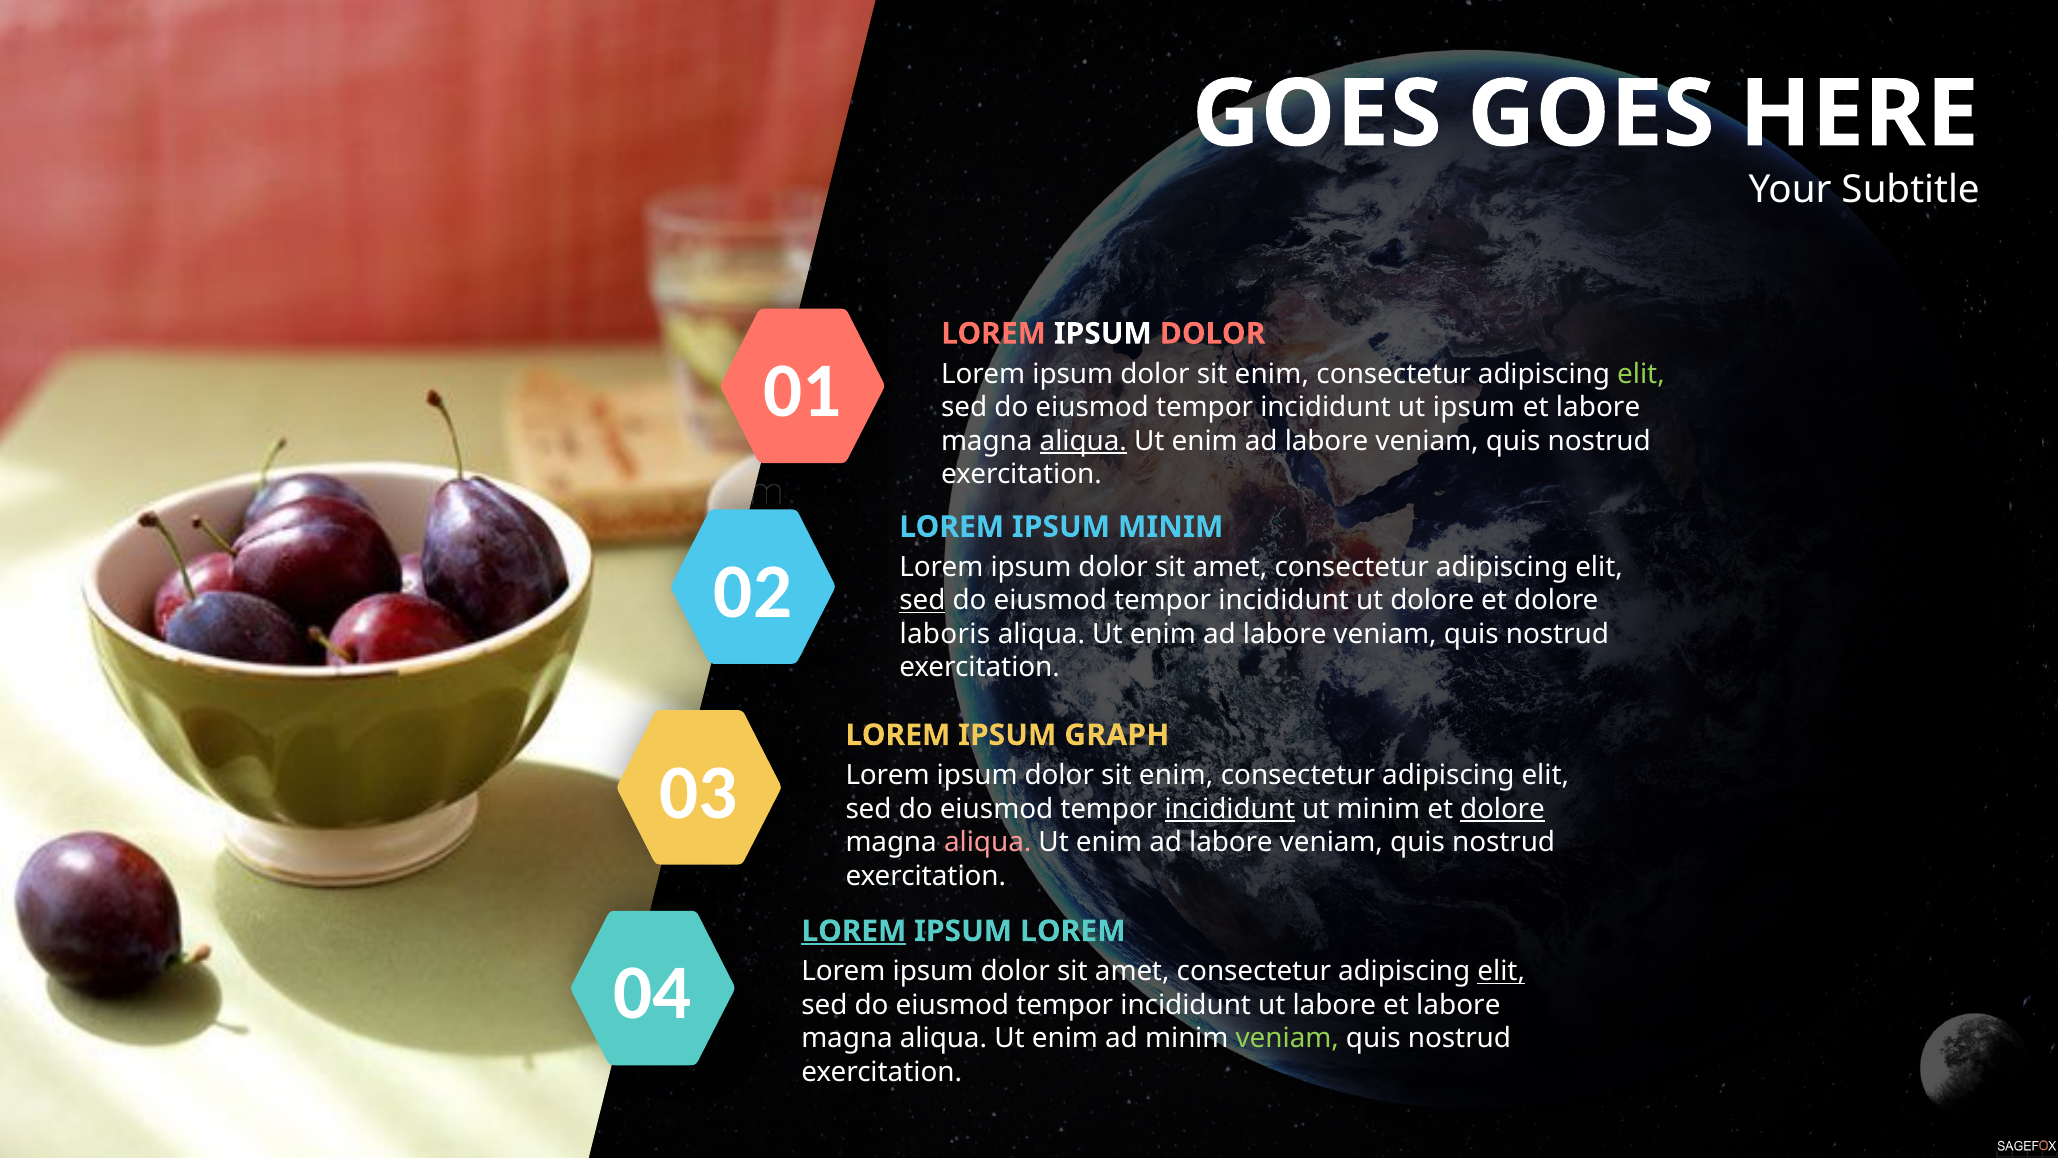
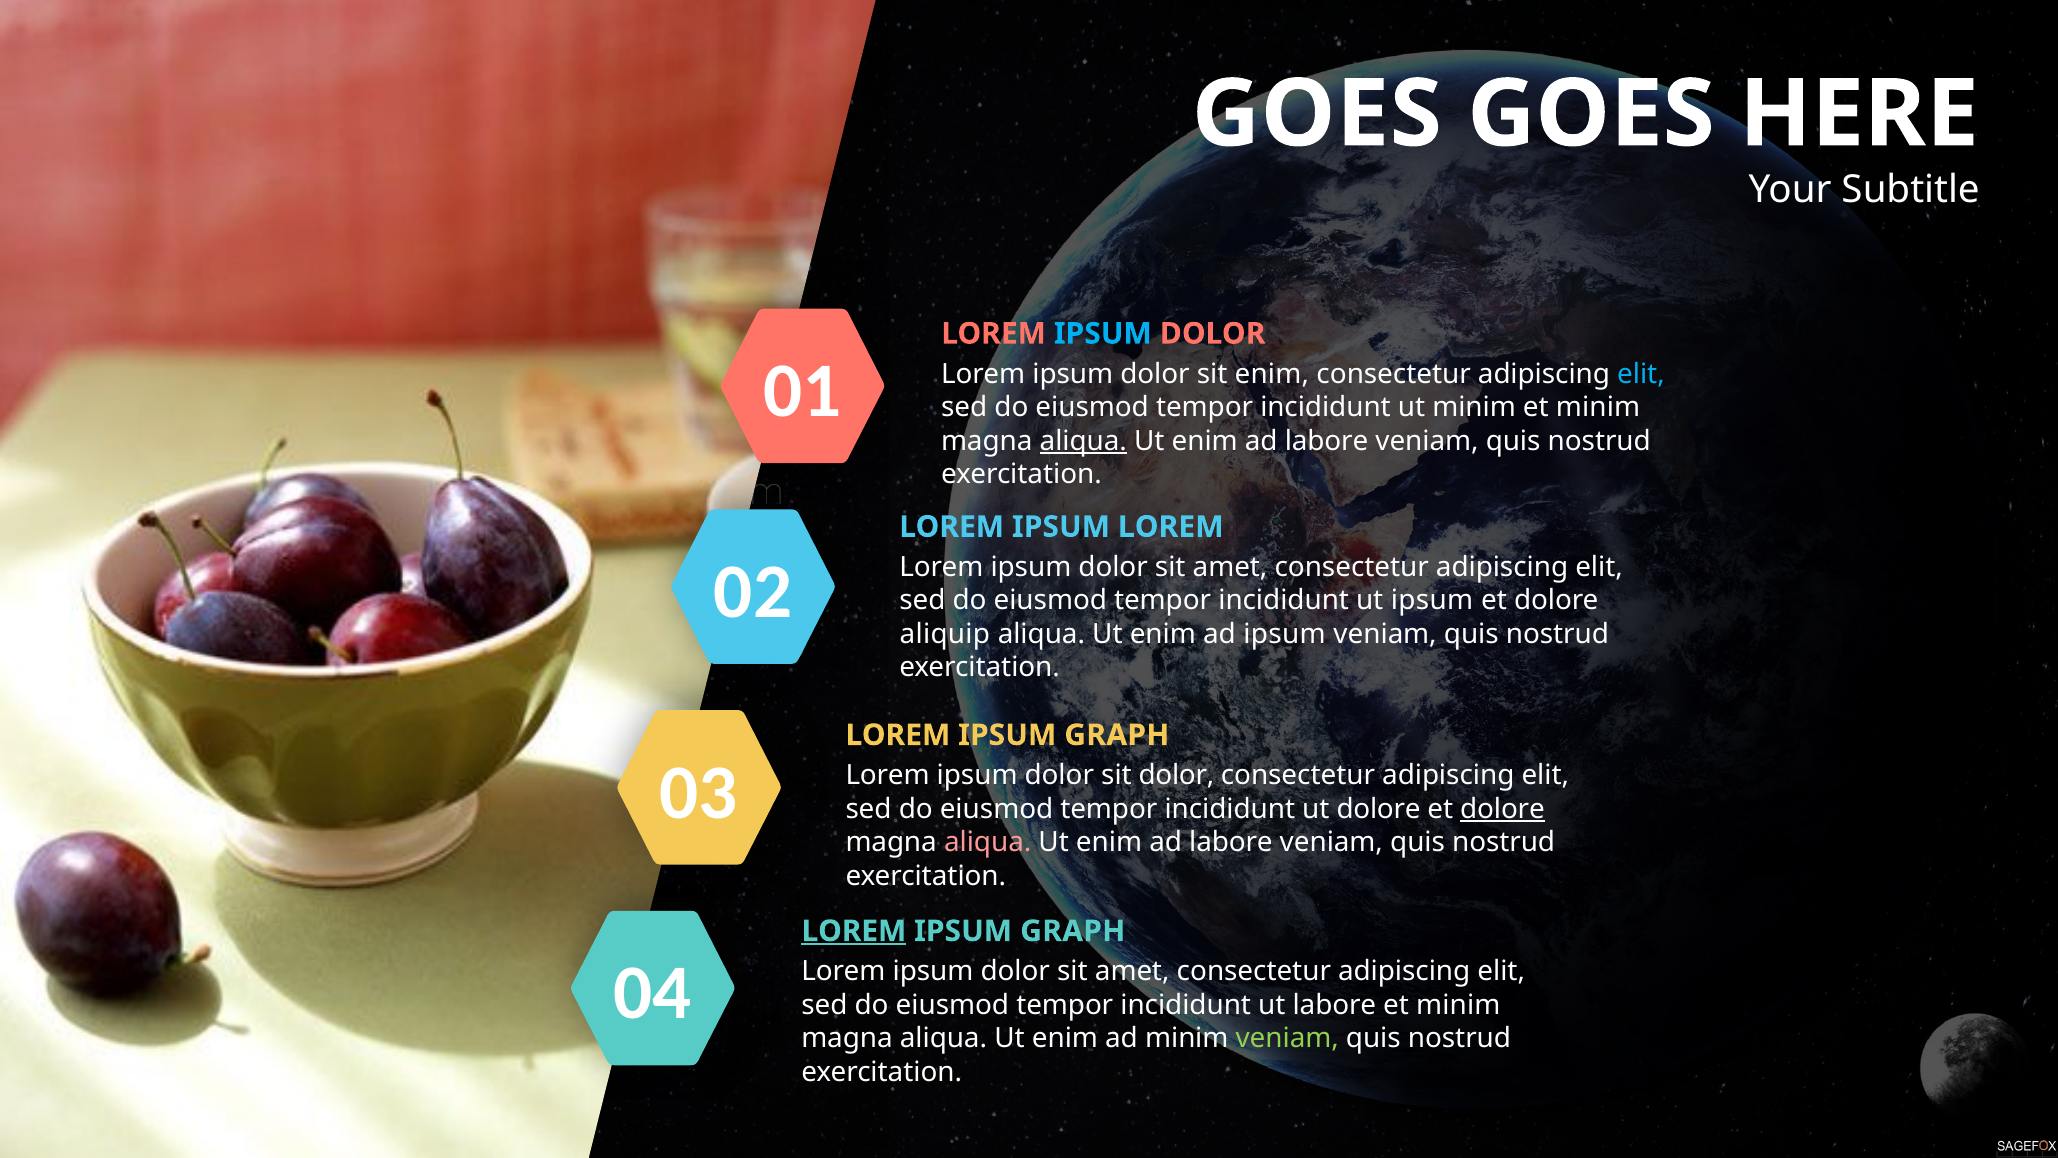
IPSUM colour: white -> light blue (1103, 334)
elit colour: light green -> light blue (1641, 374)
ut ipsum: ipsum -> minim (1474, 407)
labore: labore -> minim (1598, 407)
IPSUM MINIM: MINIM -> LOREM (1171, 527)
sed underline: present -> none (922, 600)
ut dolore: dolore -> ipsum (1432, 600)
laboris: laboris -> aliquip (945, 634)
labore: labore -> ipsum (1285, 634)
enim: enim -> dolor (1176, 775)
incididunt underline: present -> none (1230, 809)
ut minim: minim -> dolore (1379, 809)
LOREM: LOREM -> GRAPH (1073, 931)
elit underline: present -> none (1501, 971)
labore et labore: labore -> minim (1458, 1005)
